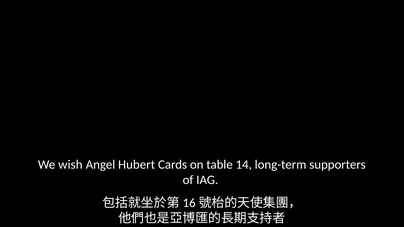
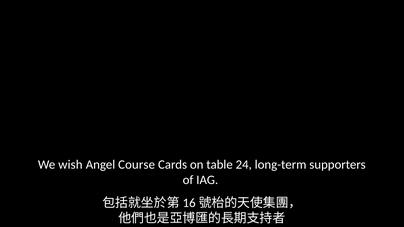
Hubert: Hubert -> Course (137, 165)
14: 14 -> 24 (244, 165)
